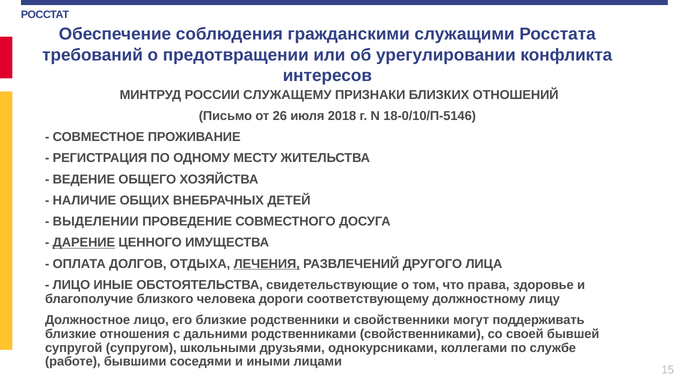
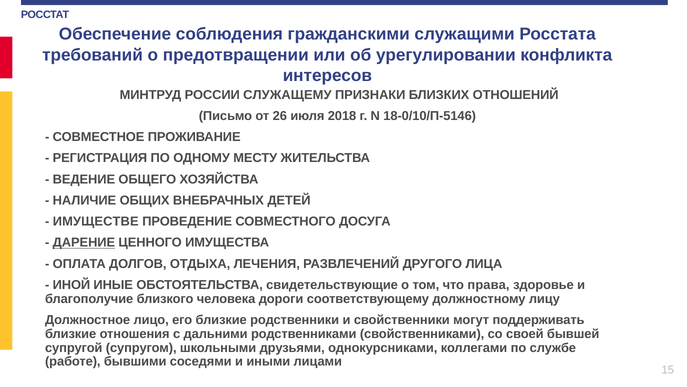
ВЫДЕЛЕНИИ: ВЫДЕЛЕНИИ -> ИМУЩЕСТВЕ (96, 221)
ЛЕЧЕНИЯ underline: present -> none (267, 263)
ЛИЦО: ЛИЦО -> ИНОЙ (71, 284)
